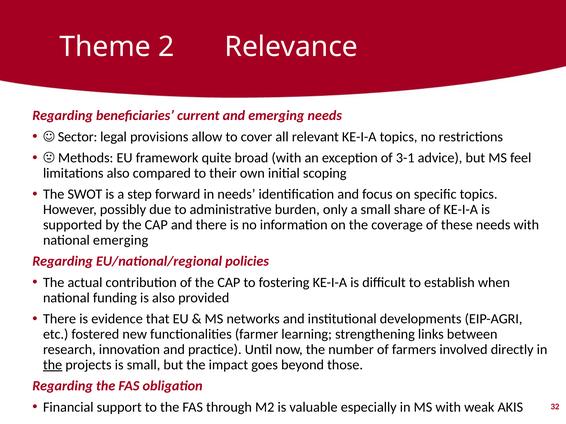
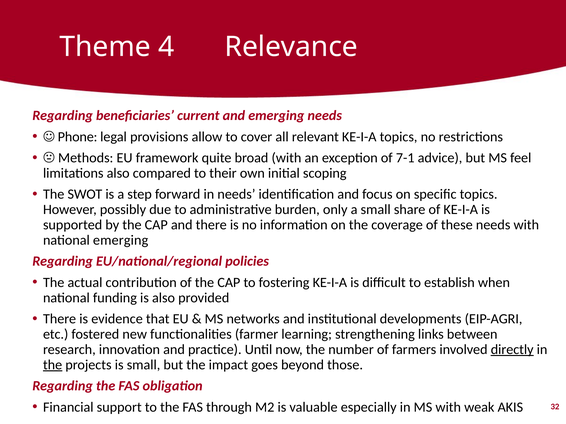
2: 2 -> 4 (166, 47)
Sector: Sector -> Phone (78, 137)
3-1: 3-1 -> 7-1 (405, 158)
directly underline: none -> present (512, 350)
